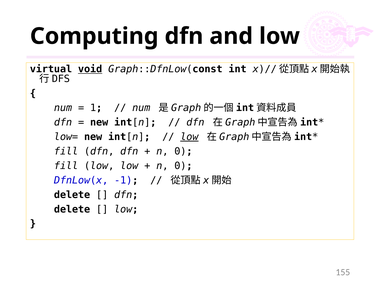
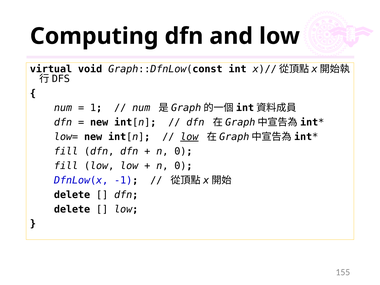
void underline: present -> none (90, 69)
